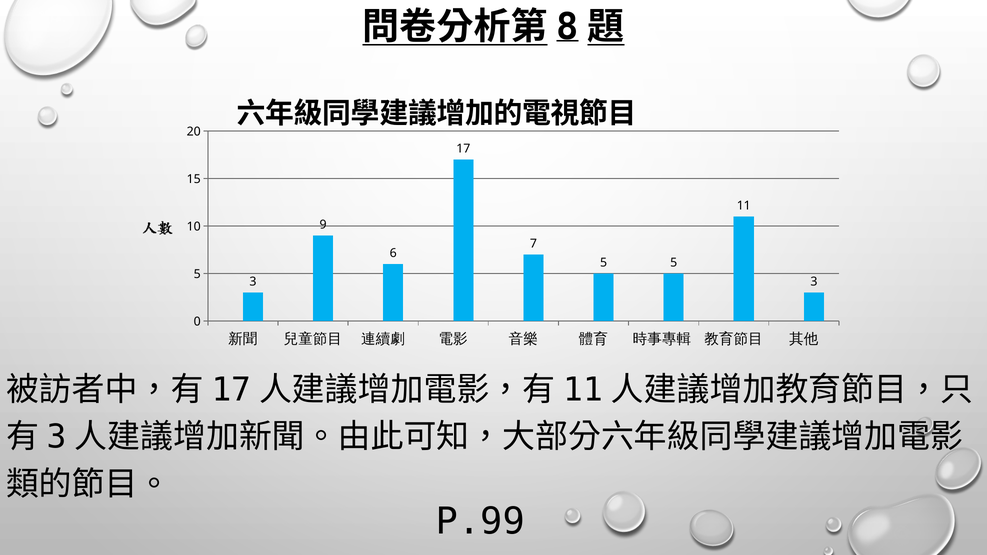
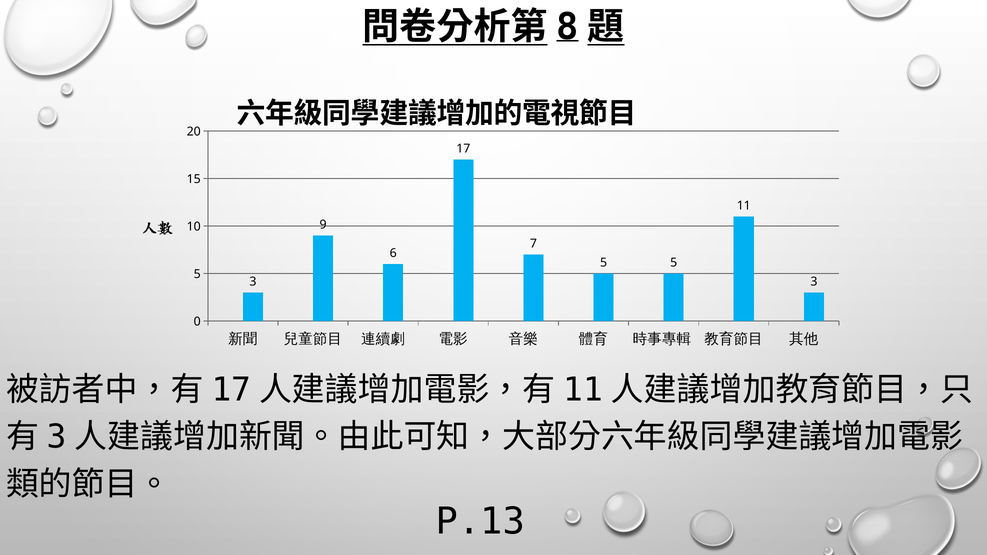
P.99: P.99 -> P.13 (480, 522)
